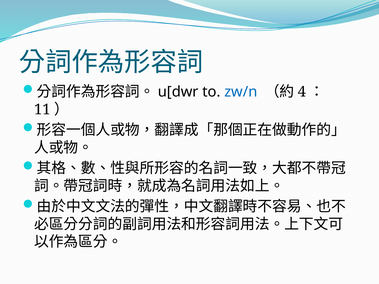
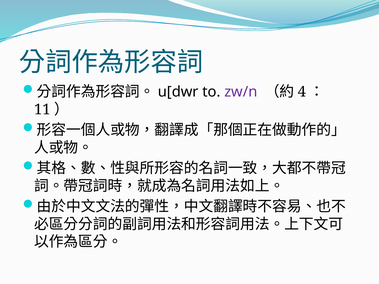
zw/n colour: blue -> purple (241, 92)
